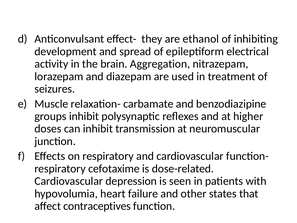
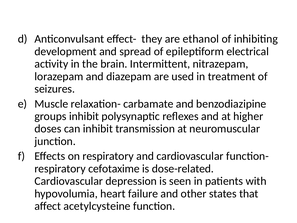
Aggregation: Aggregation -> Intermittent (160, 64)
contraceptives: contraceptives -> acetylcysteine (97, 206)
